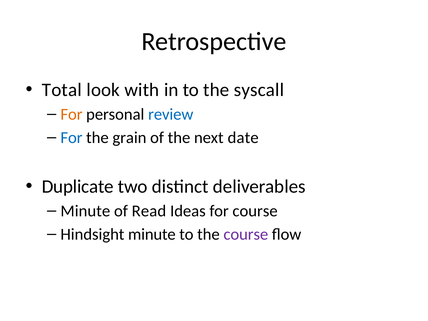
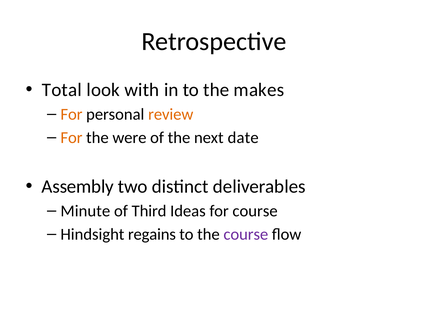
syscall: syscall -> makes (259, 90)
review colour: blue -> orange (171, 114)
For colour: blue -> orange (71, 138)
grain: grain -> were (129, 138)
Duplicate: Duplicate -> Assembly (78, 186)
Read: Read -> Third (149, 211)
Hindsight minute: minute -> regains (152, 234)
